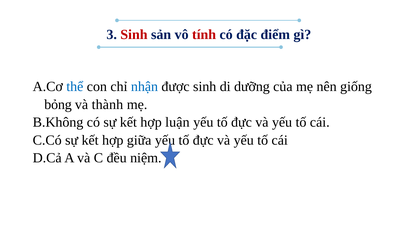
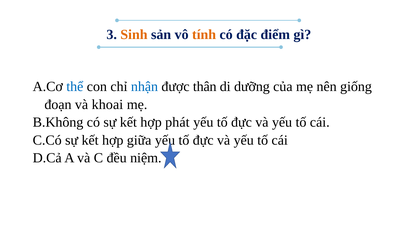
Sinh colour: red -> orange (134, 35)
tính colour: red -> orange (204, 35)
được sinh: sinh -> thân (205, 87)
bỏng: bỏng -> đoạn (58, 104)
thành: thành -> khoai (107, 104)
luận: luận -> phát (177, 122)
